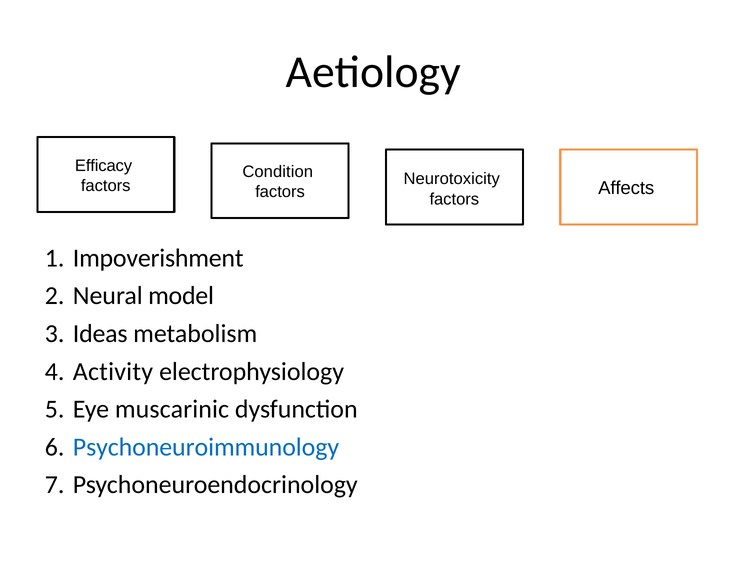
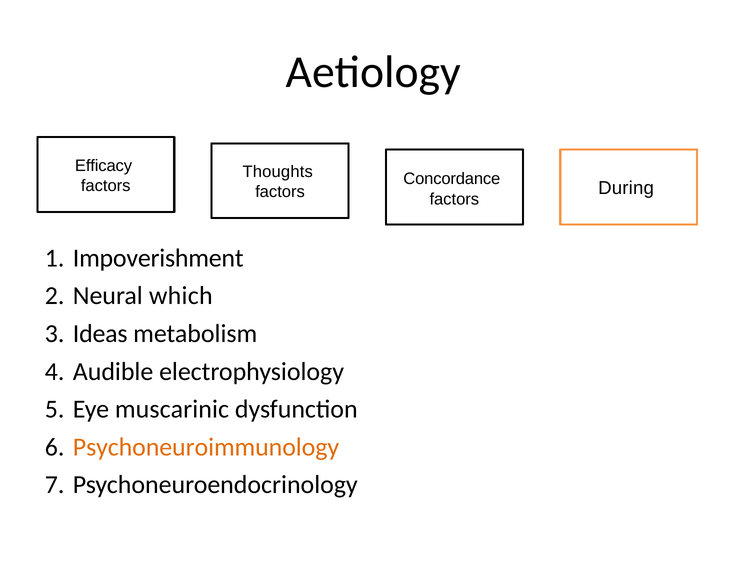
Condition: Condition -> Thoughts (278, 172)
Neurotoxicity: Neurotoxicity -> Concordance (452, 179)
Affects: Affects -> During (626, 188)
model: model -> which (181, 295)
Activity: Activity -> Audible (113, 371)
Psychoneuroimmunology colour: blue -> orange (206, 446)
